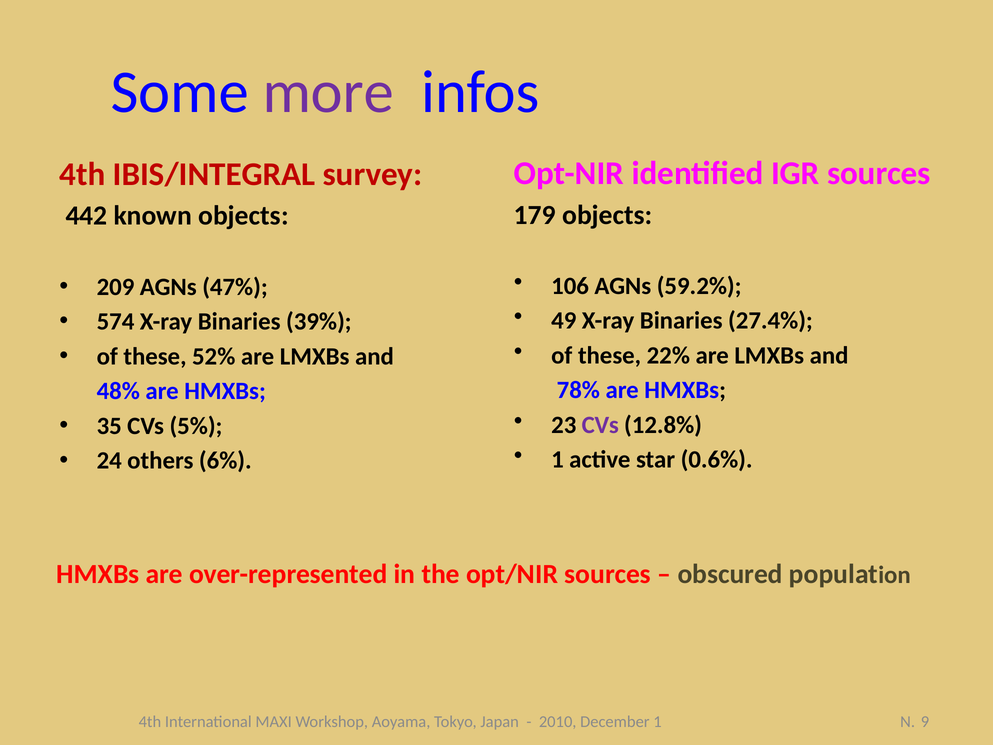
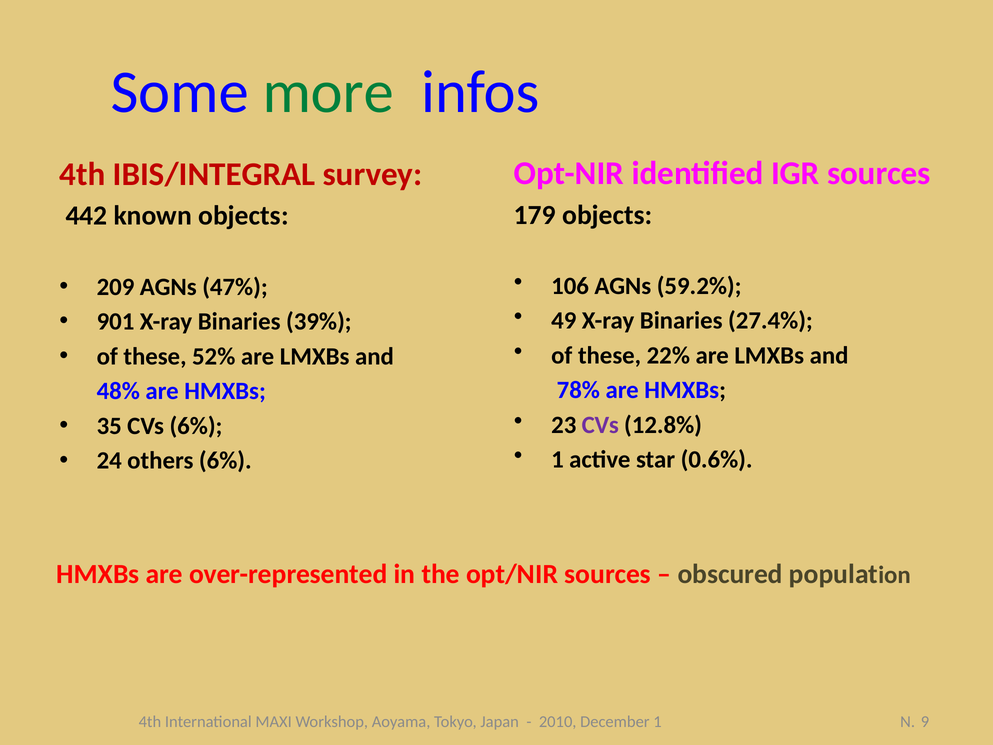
more colour: purple -> green (328, 92)
574: 574 -> 901 (115, 321)
CVs 5%: 5% -> 6% (196, 426)
